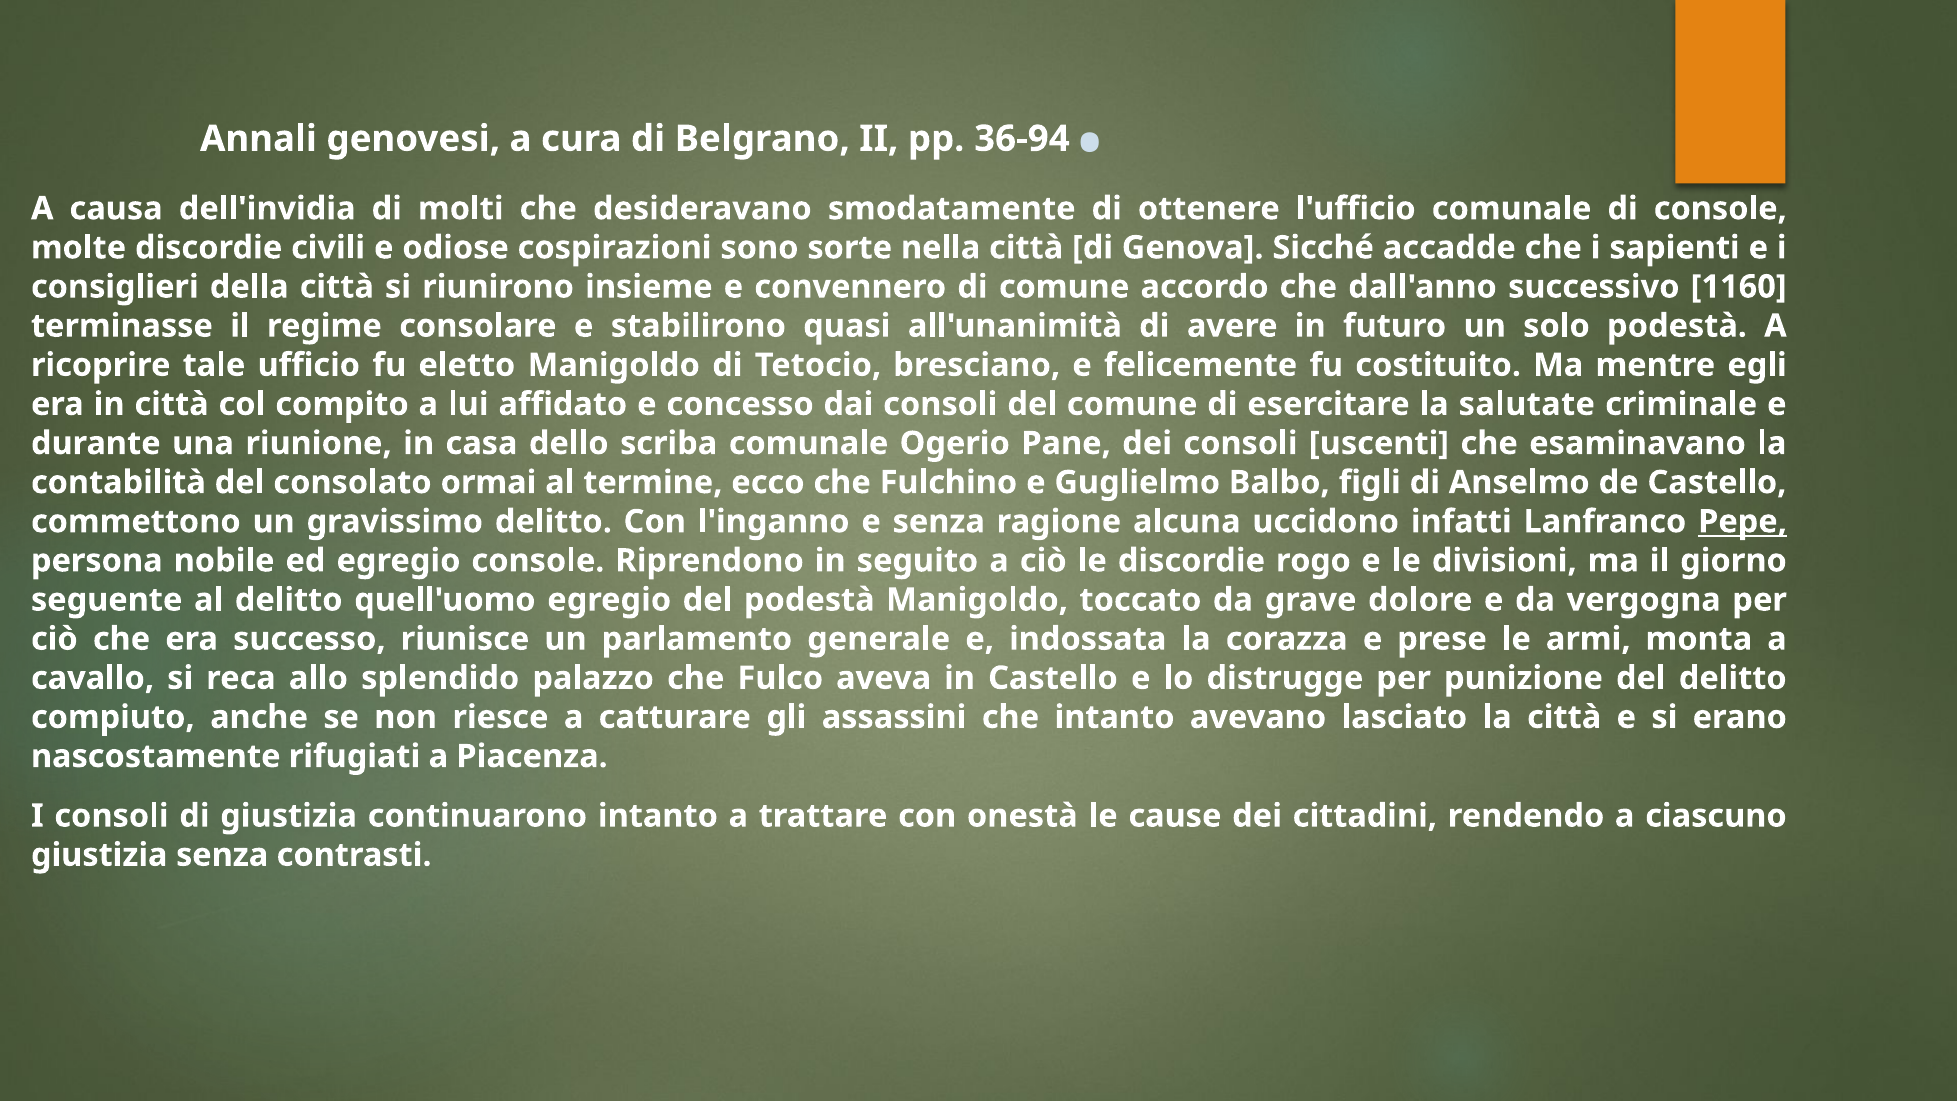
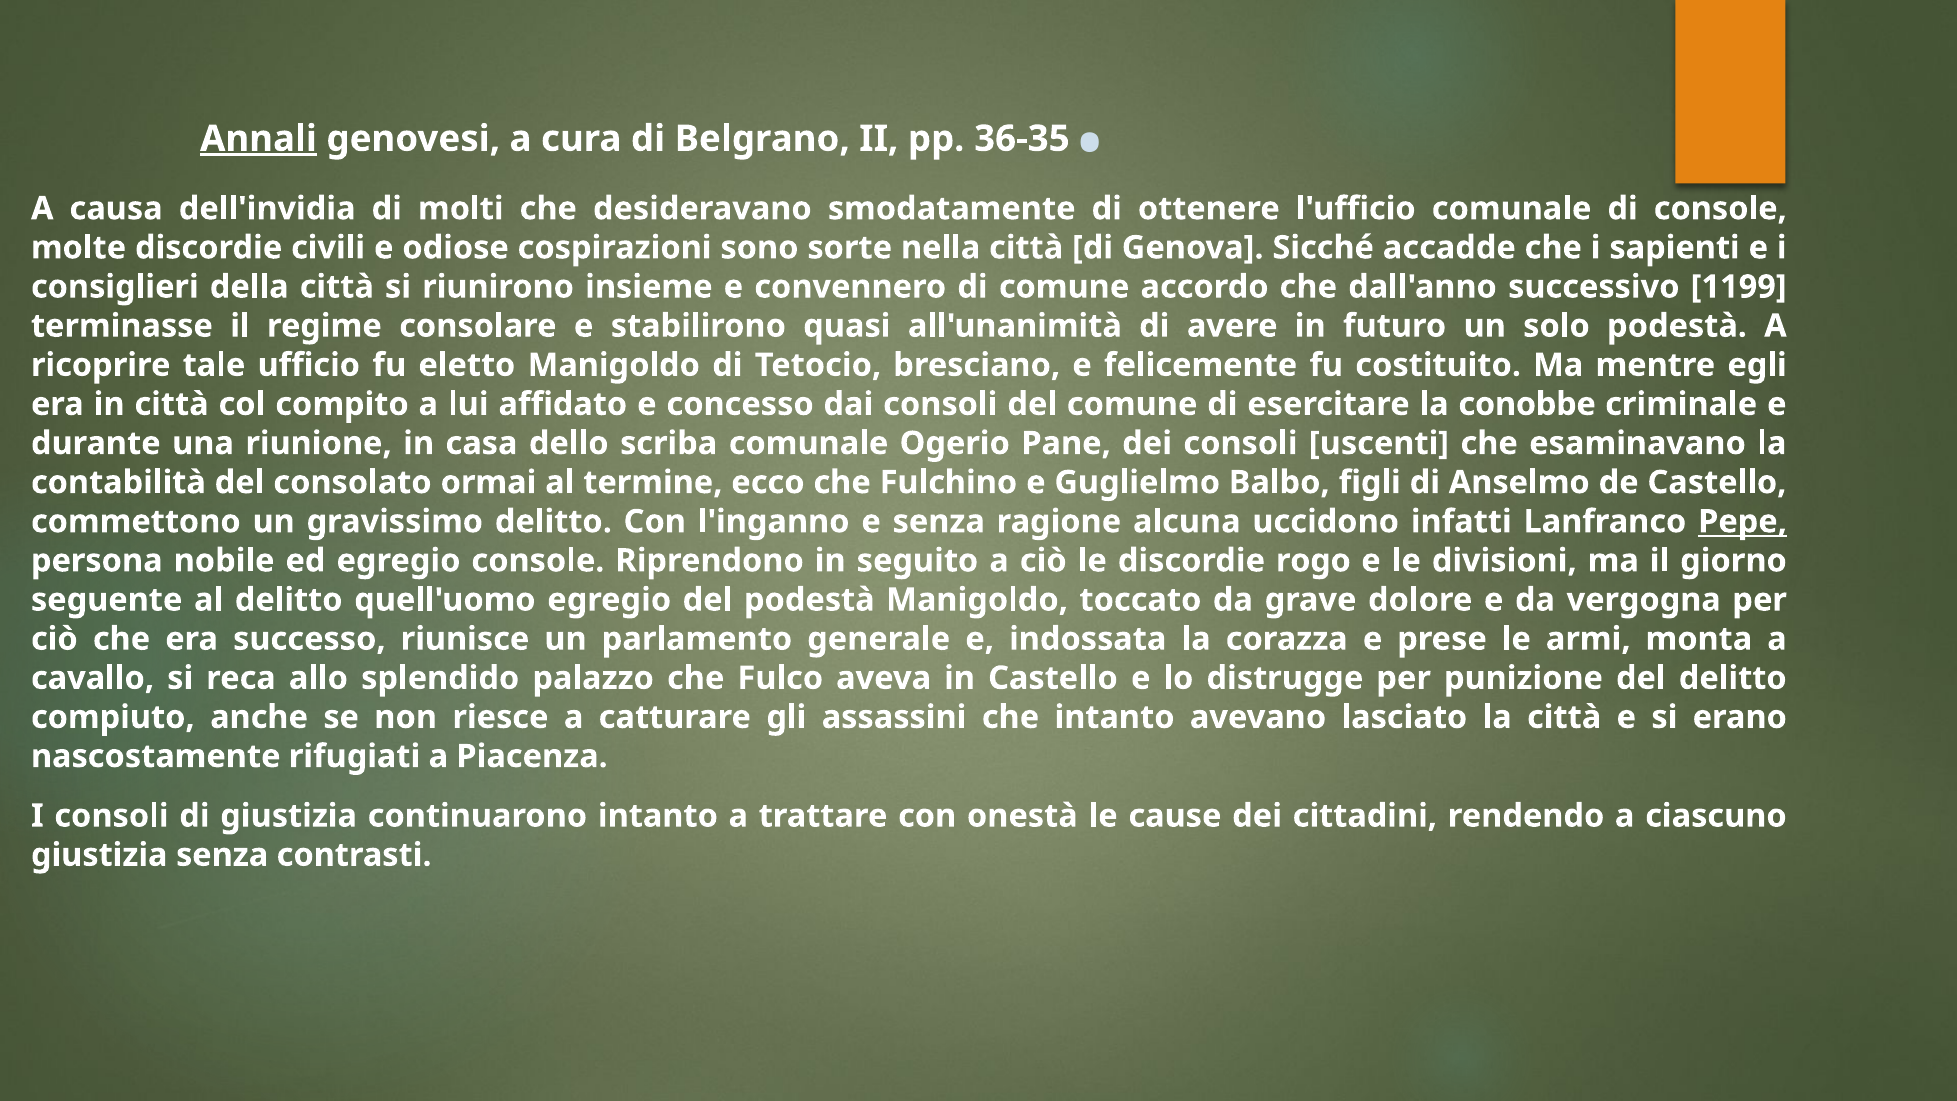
Annali underline: none -> present (258, 139)
36-94: 36-94 -> 36-35 (1022, 139)
1160: 1160 -> 1199 (1739, 287)
salutate: salutate -> conobbe (1527, 404)
